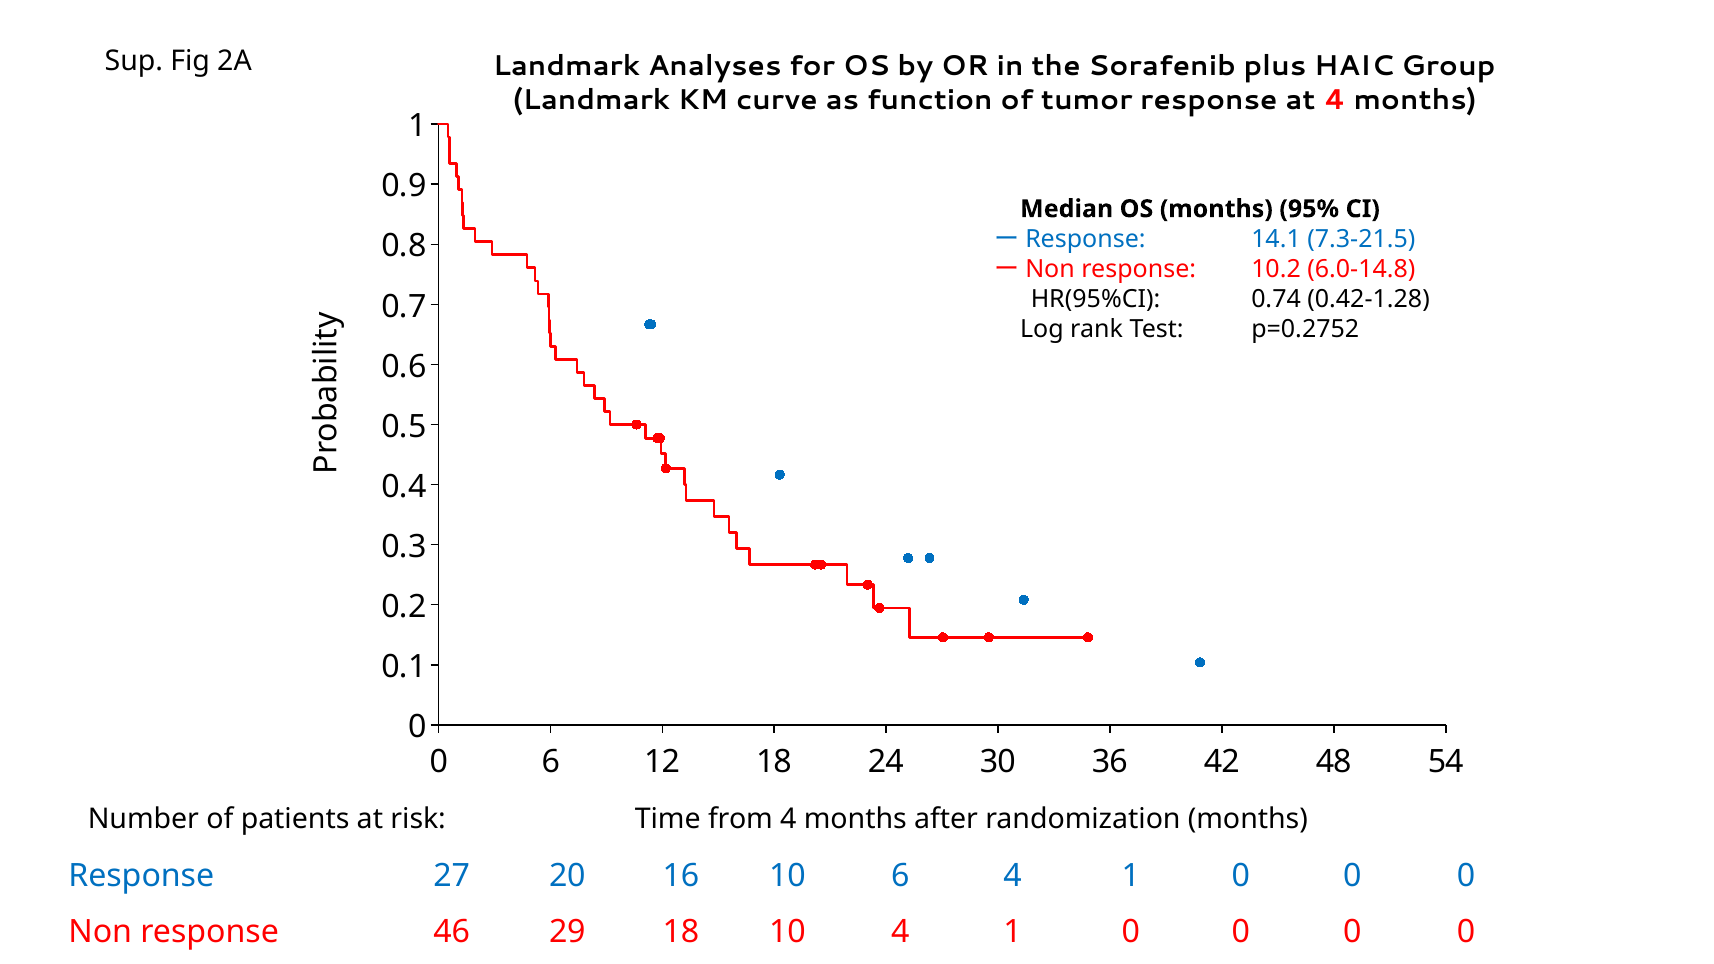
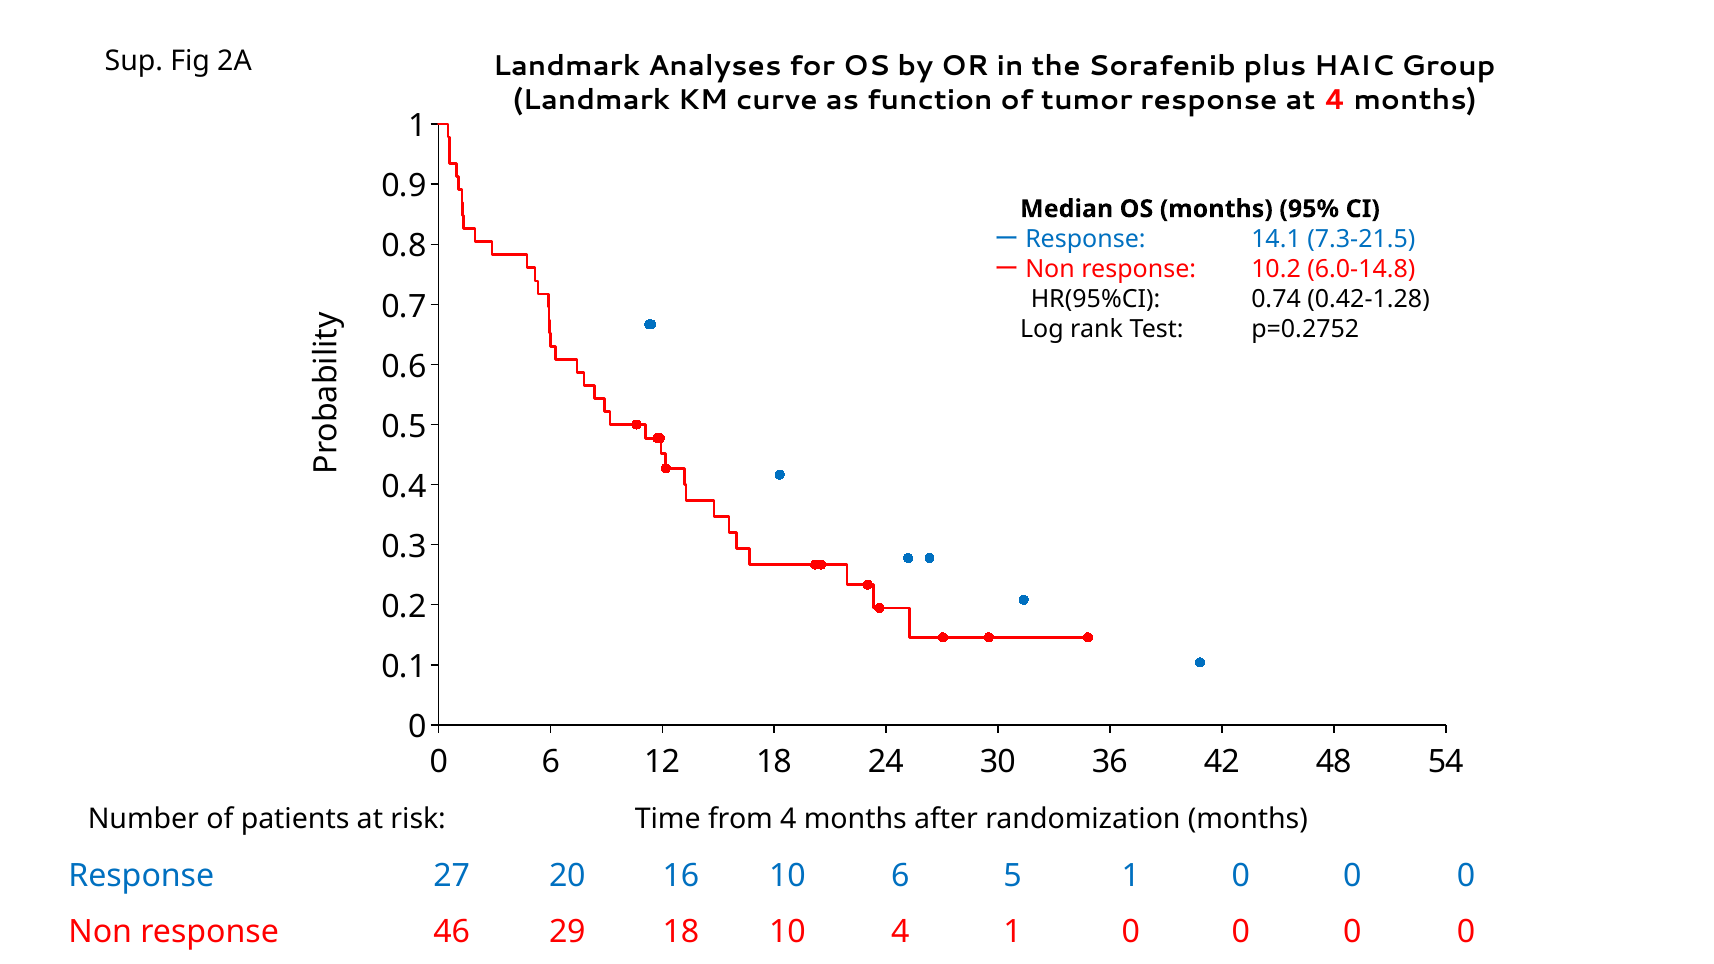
6 4: 4 -> 5 (1013, 876)
